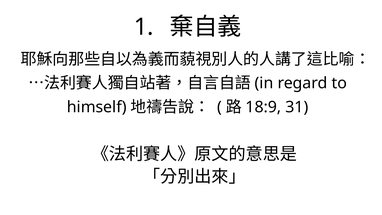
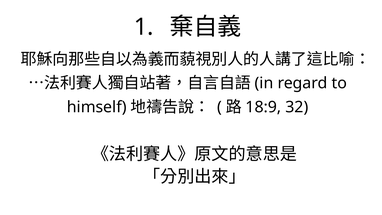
31: 31 -> 32 (297, 107)
